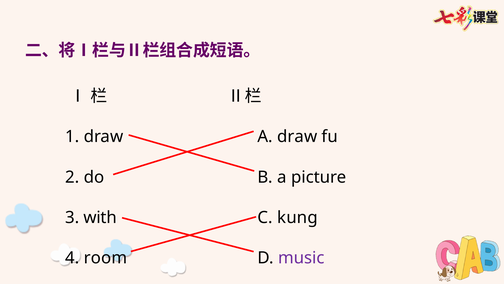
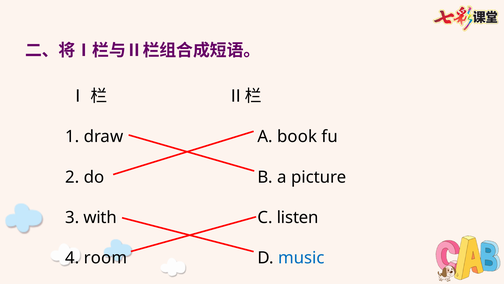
A draw: draw -> book (297, 137)
kung: kung -> listen (298, 217)
music colour: purple -> blue (301, 257)
